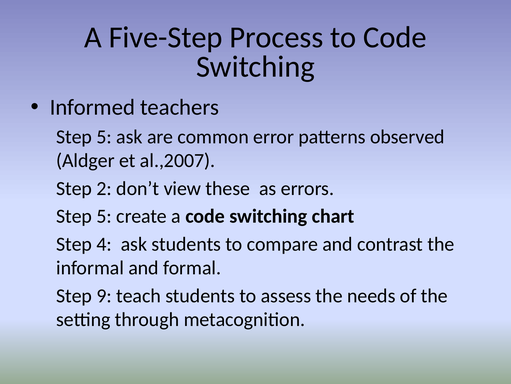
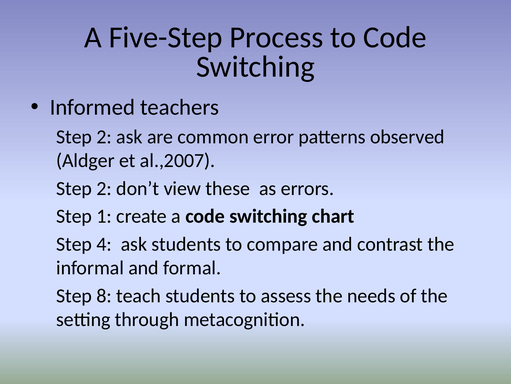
5: 5 -> 2 (104, 137)
5: 5 -> 1 (104, 216)
9: 9 -> 8 (104, 295)
